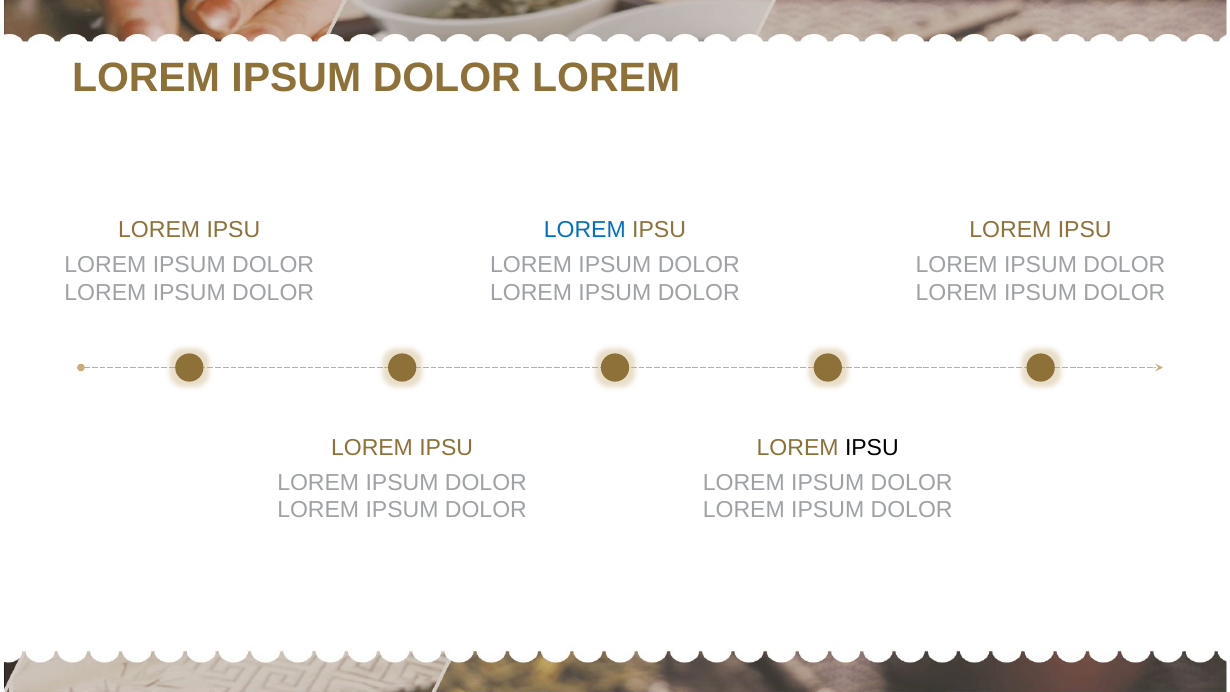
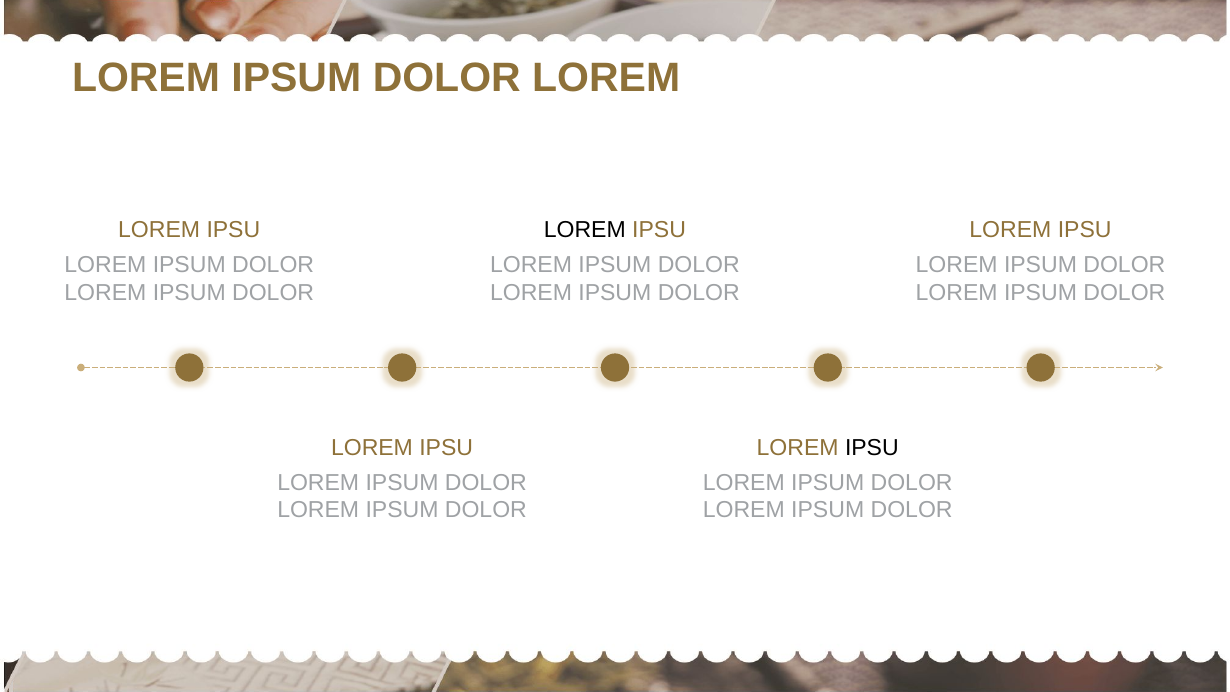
LOREM colour: blue -> black (585, 230)
